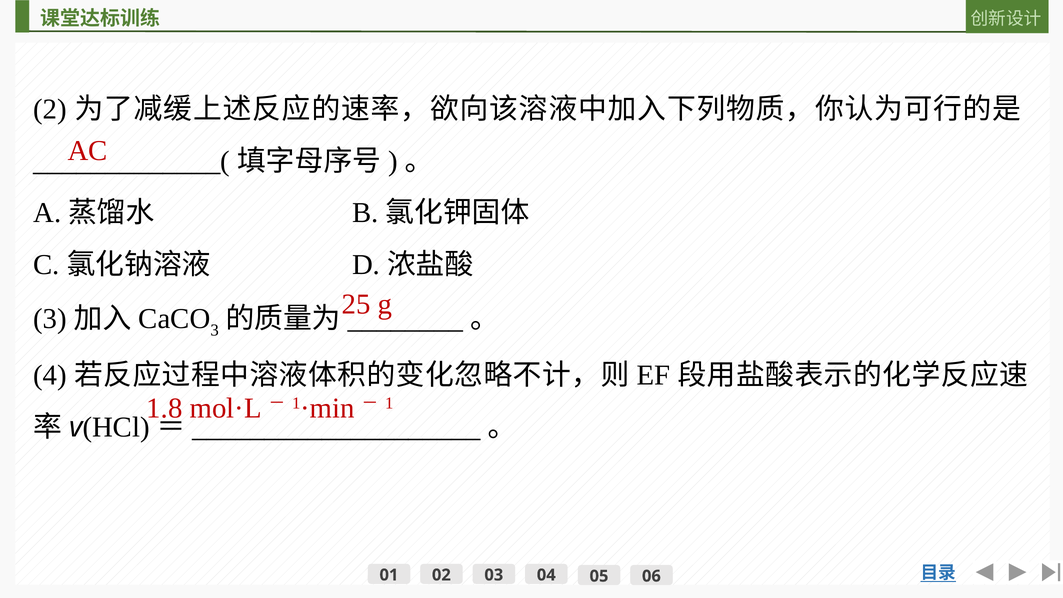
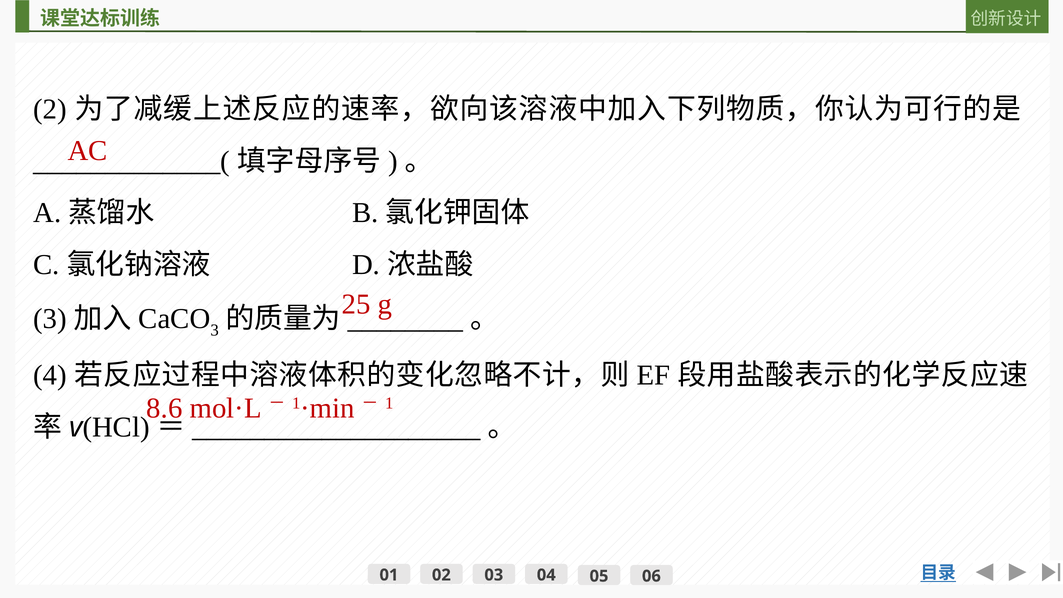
1.8: 1.8 -> 8.6 (164, 408)
